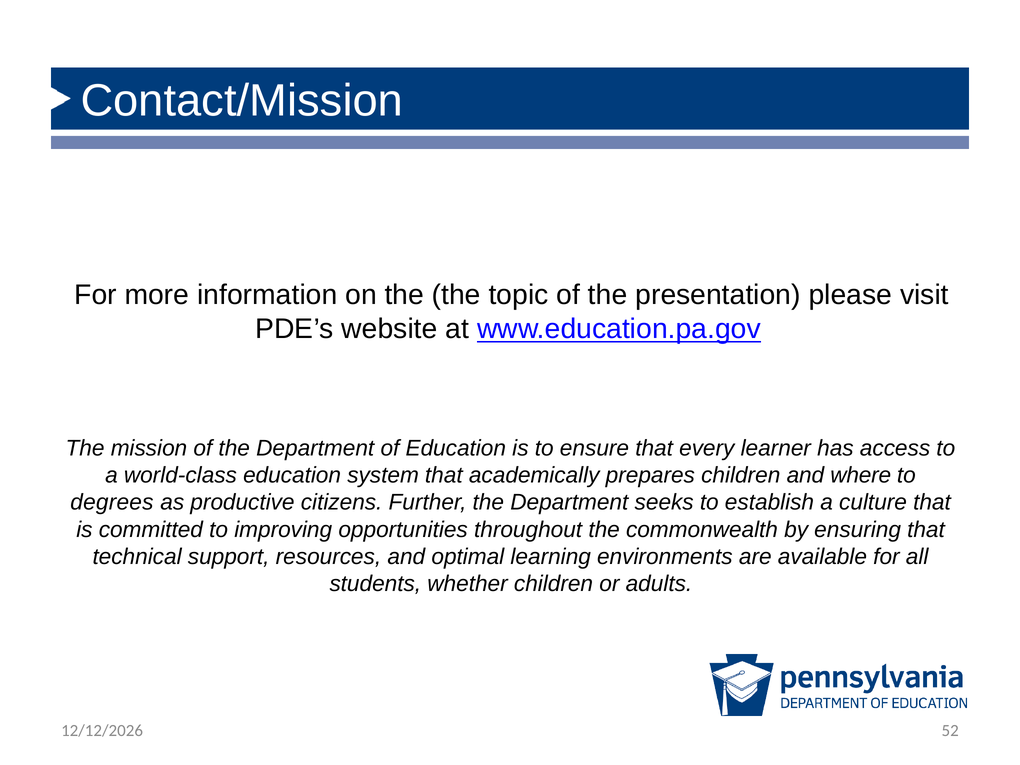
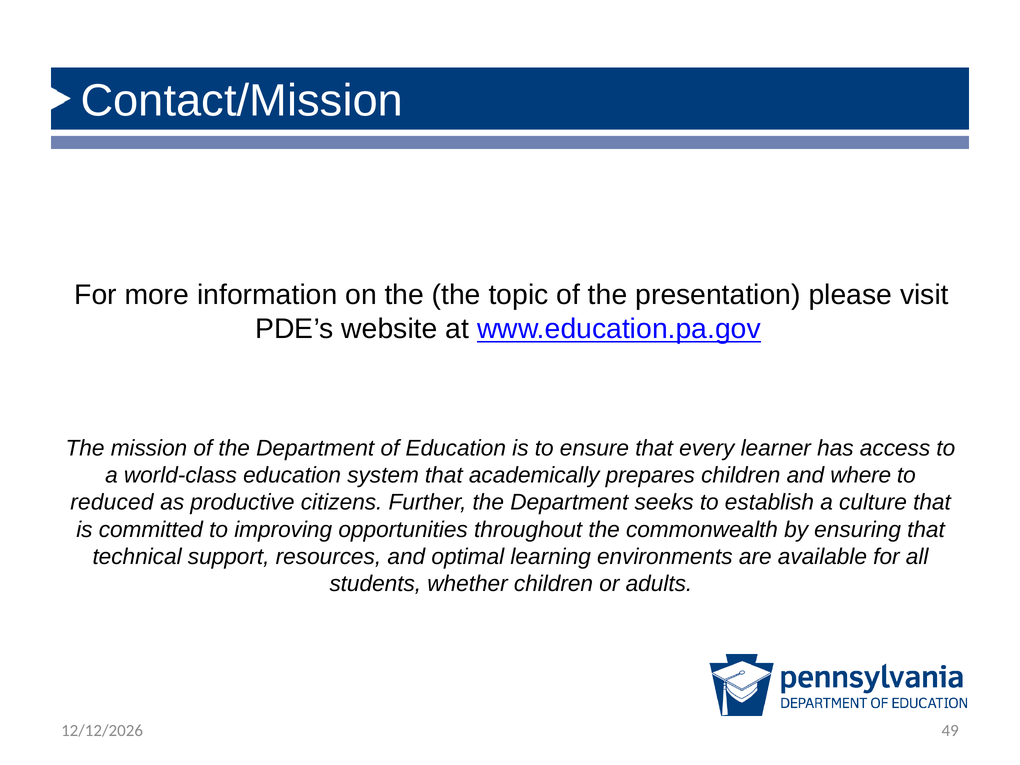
degrees: degrees -> reduced (112, 502)
52: 52 -> 49 (950, 730)
